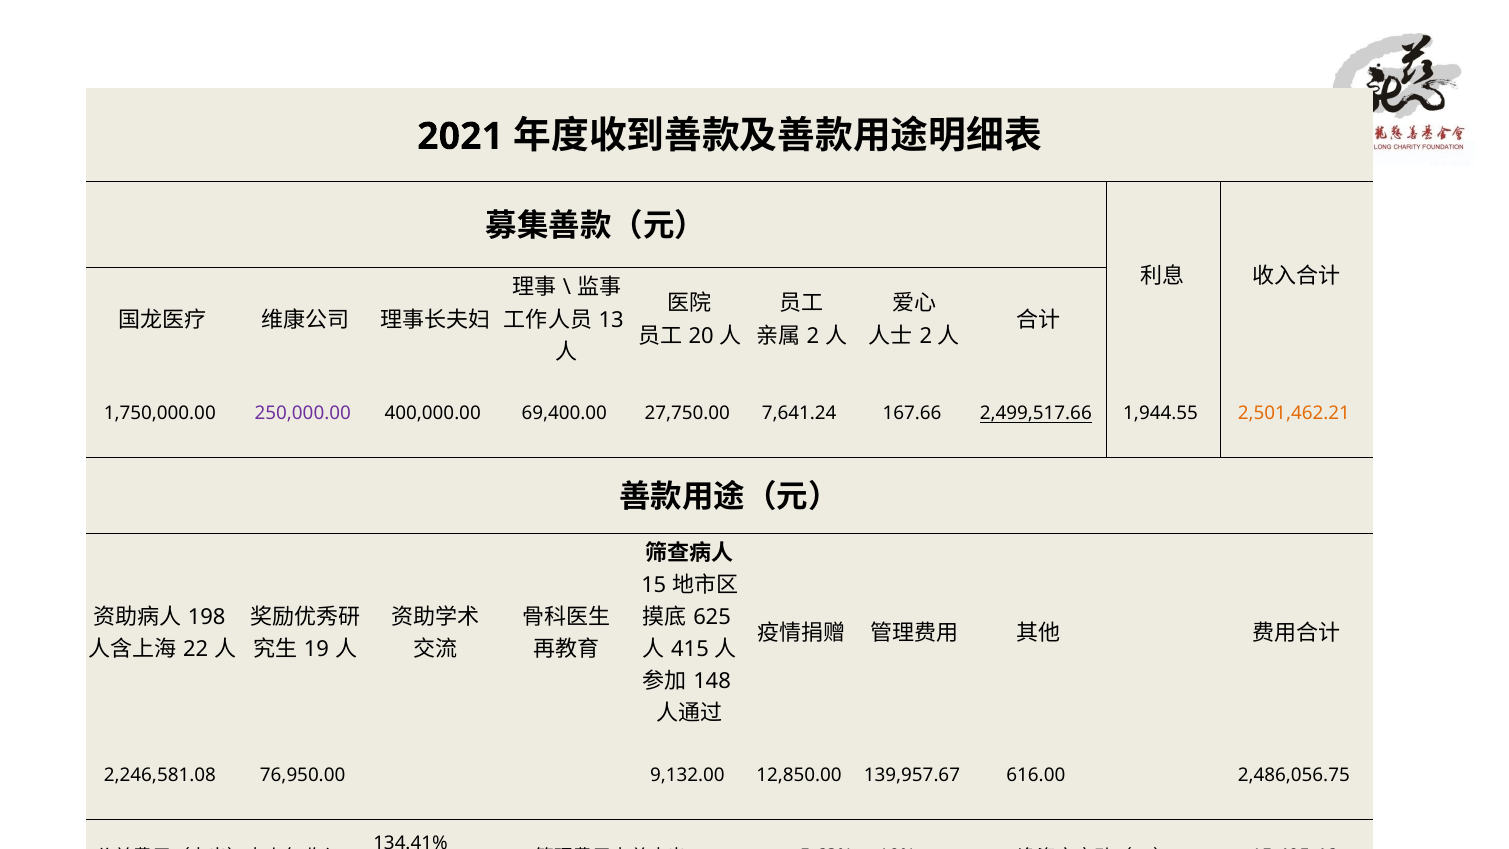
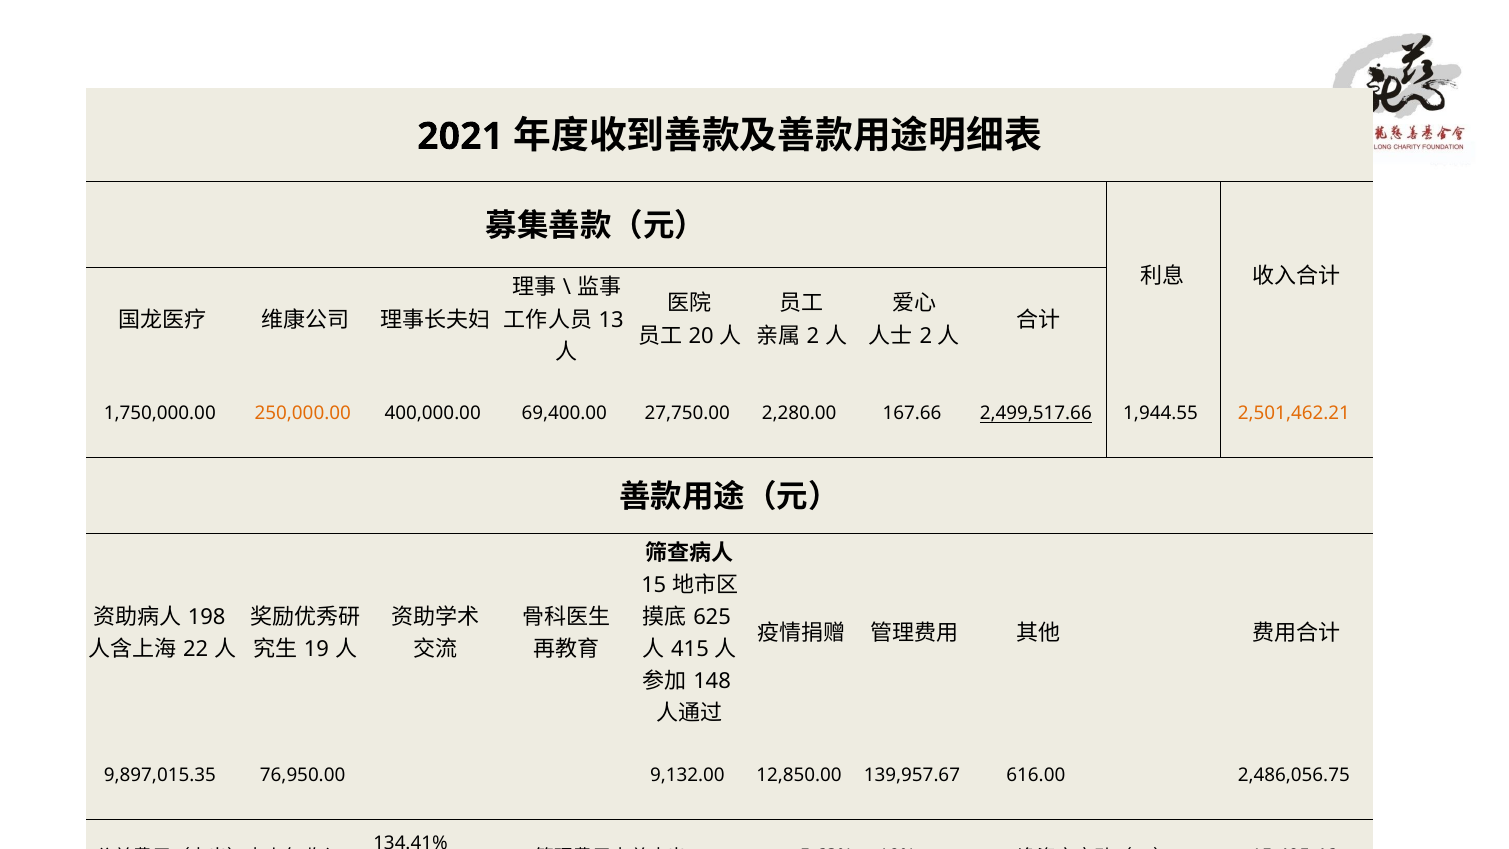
250,000.00 colour: purple -> orange (303, 413)
7,641.24: 7,641.24 -> 2,280.00 (799, 413)
2,246,581.08: 2,246,581.08 -> 9,897,015.35 (160, 775)
